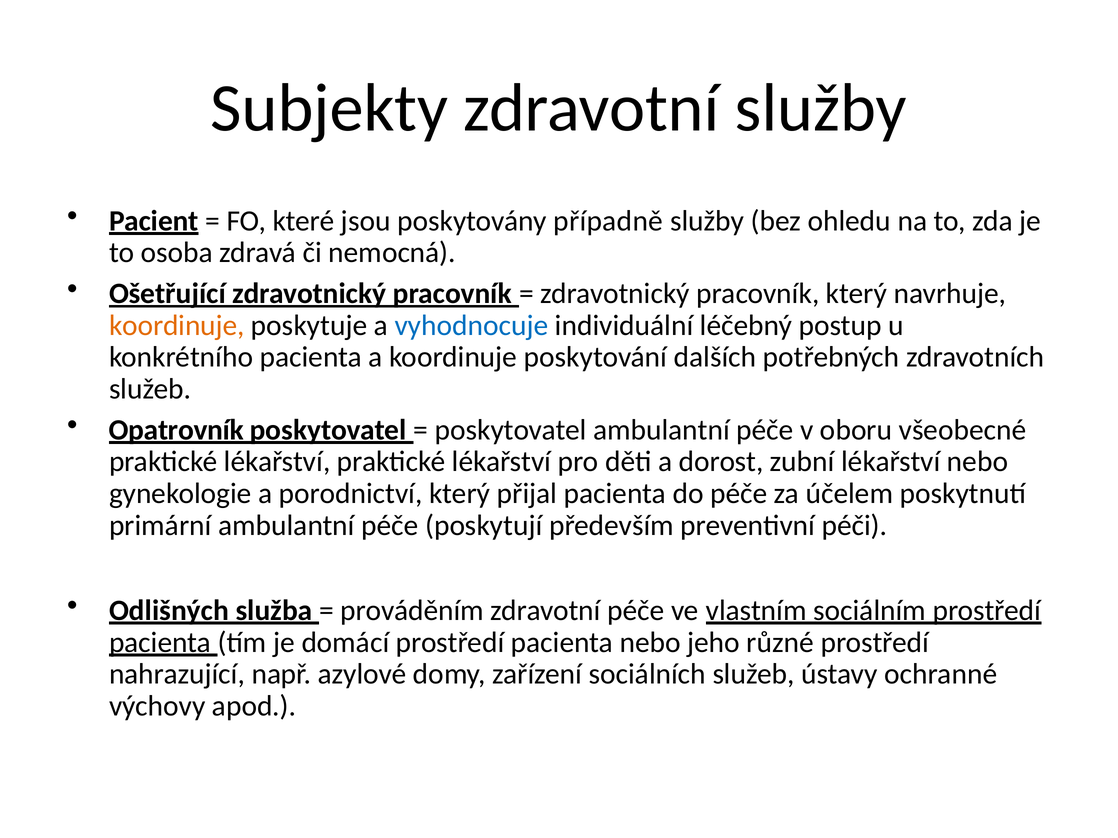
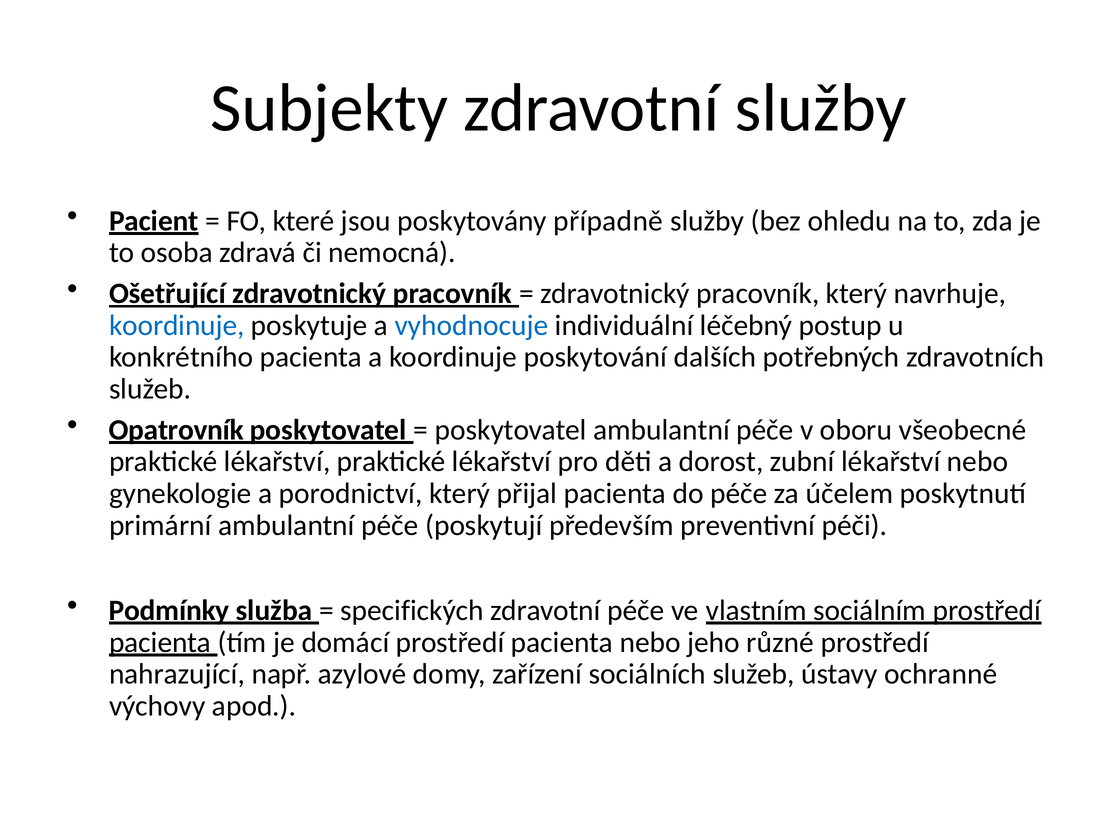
koordinuje colour: orange -> blue (177, 326)
Odlišných: Odlišných -> Podmínky (169, 611)
prováděním: prováděním -> specifických (412, 611)
